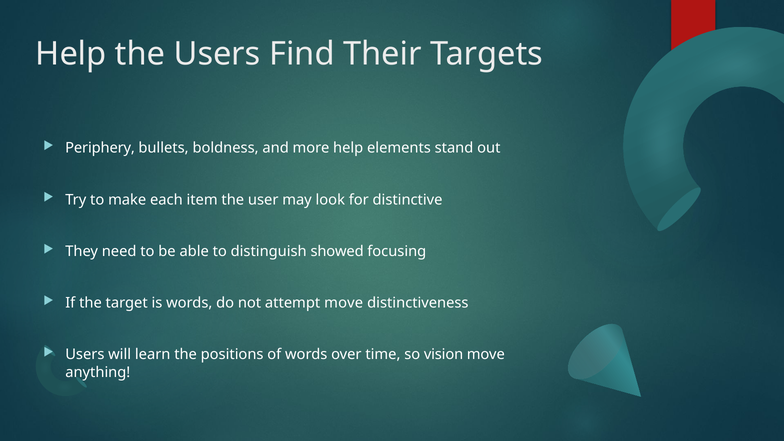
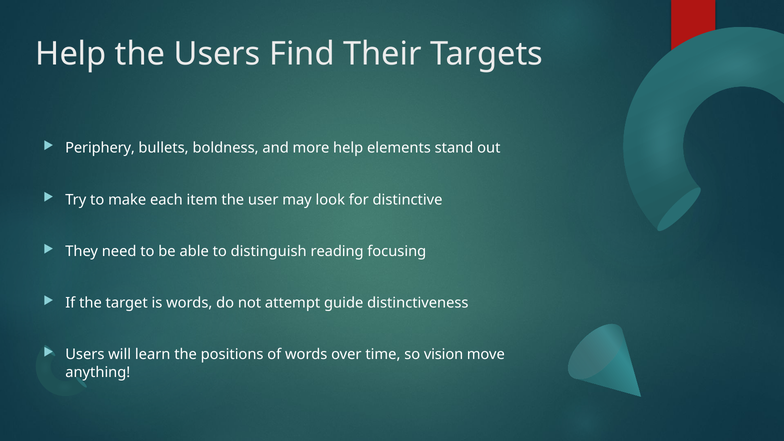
showed: showed -> reading (337, 251)
attempt move: move -> guide (344, 303)
